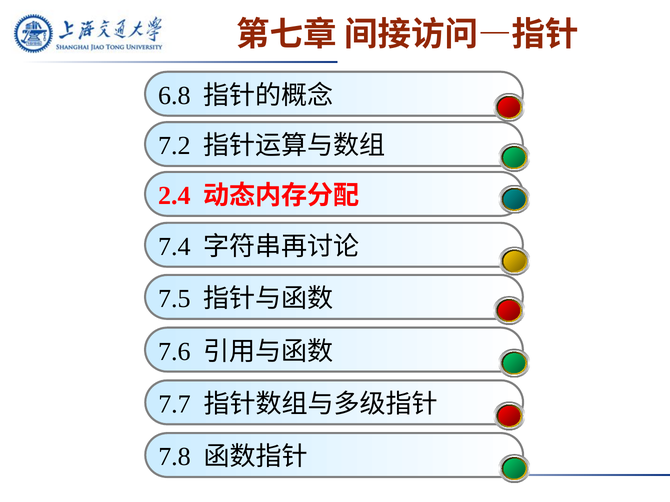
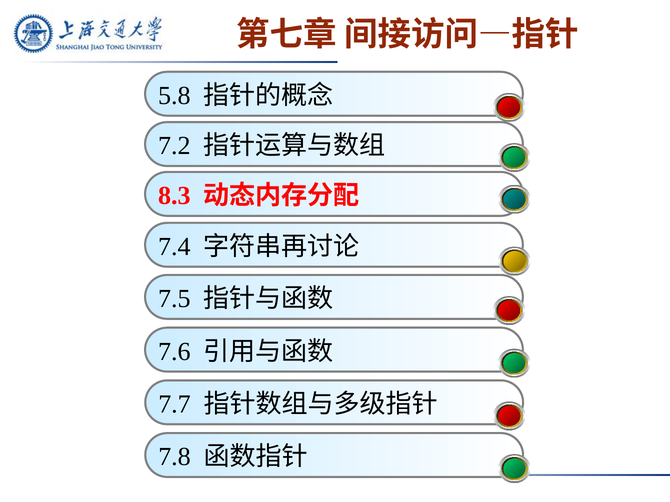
6.8: 6.8 -> 5.8 (174, 96)
2.4: 2.4 -> 8.3 (174, 196)
